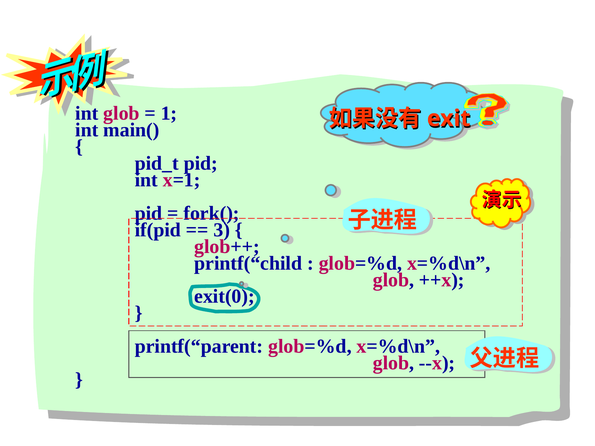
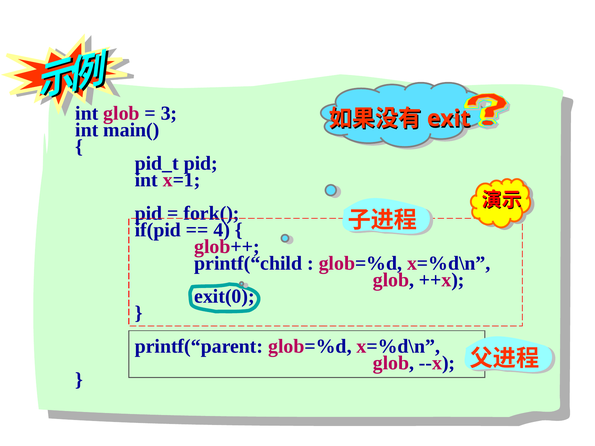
1: 1 -> 3 (169, 113)
3: 3 -> 4 (222, 230)
